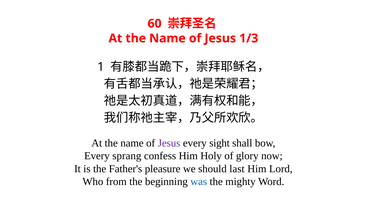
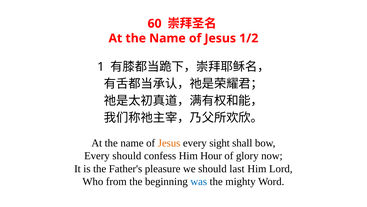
1/3: 1/3 -> 1/2 (249, 38)
Jesus colour: purple -> orange (169, 143)
Every sprang: sprang -> should (127, 155)
Holy: Holy -> Hour (211, 155)
